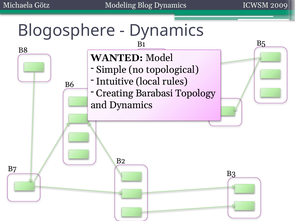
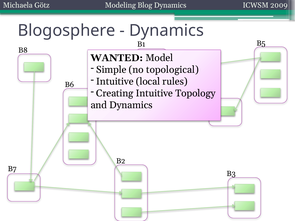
Creating Barabasi: Barabasi -> Intuitive (154, 93)
